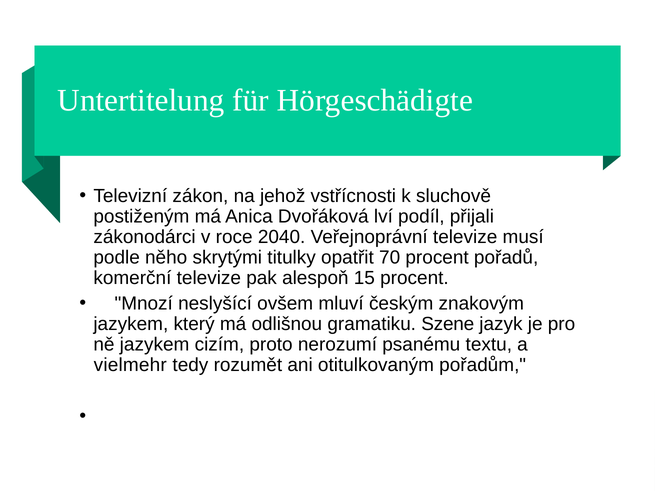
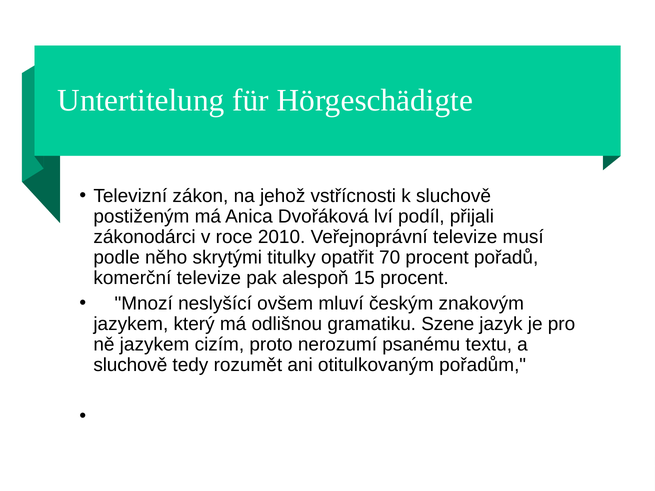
2040: 2040 -> 2010 (282, 237)
vielmehr: vielmehr -> sluchově (130, 365)
